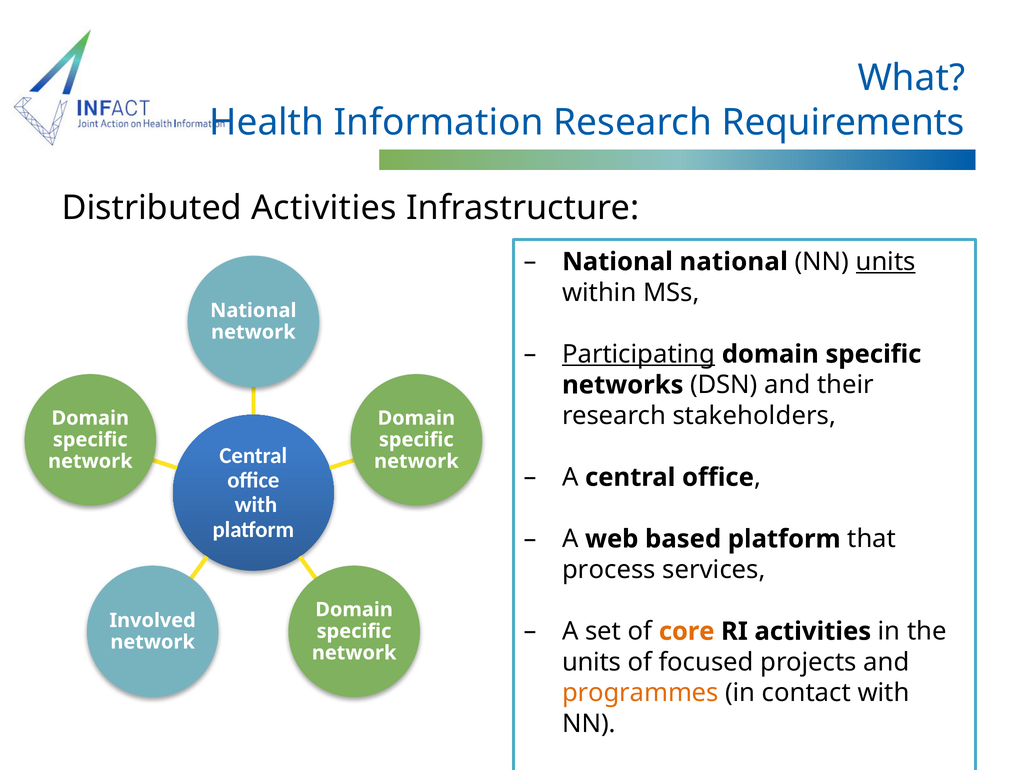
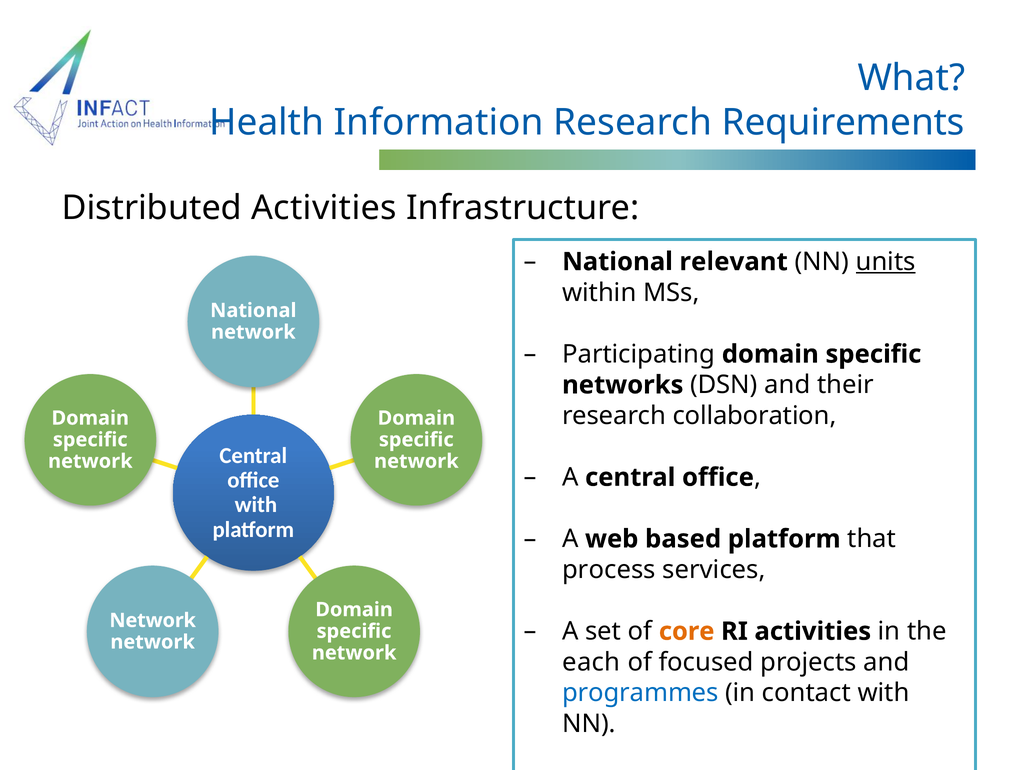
National national: national -> relevant (734, 262)
Participating underline: present -> none (639, 354)
stakeholders: stakeholders -> collaboration (754, 416)
Involved: Involved -> Network (153, 621)
units: units -> each (591, 662)
programmes colour: orange -> blue (640, 693)
